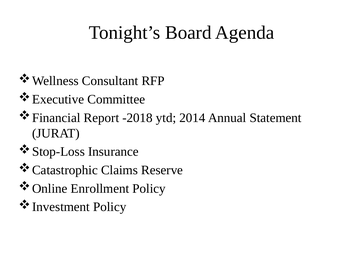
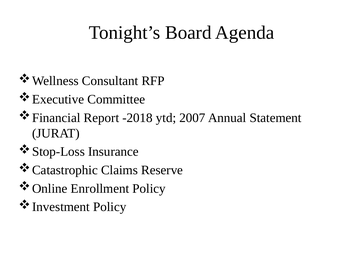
2014: 2014 -> 2007 (192, 118)
